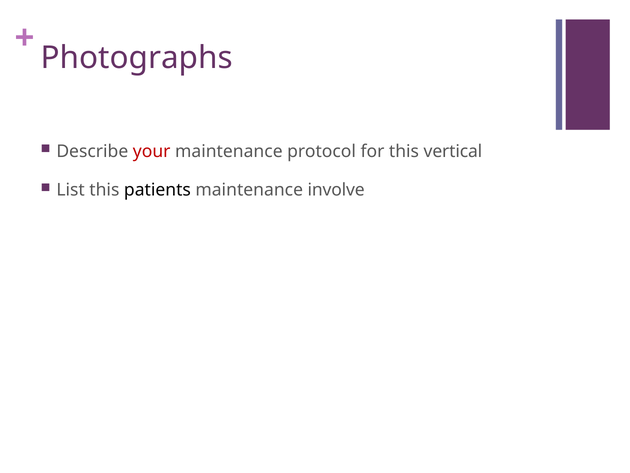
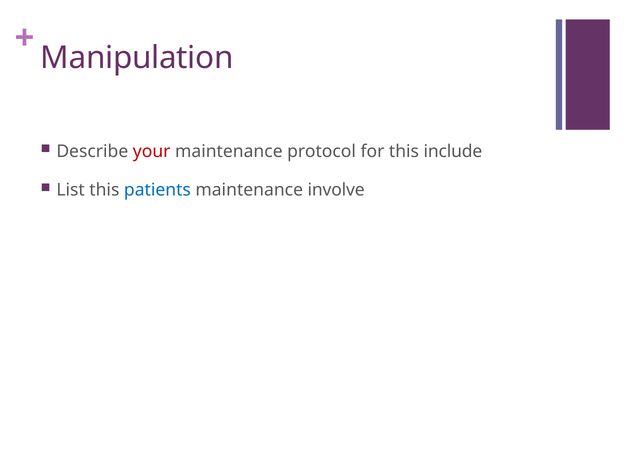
Photographs: Photographs -> Manipulation (137, 58)
vertical: vertical -> include (453, 151)
patients colour: black -> blue (157, 190)
